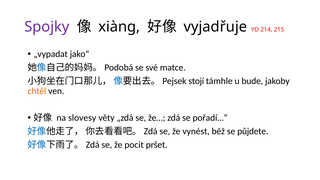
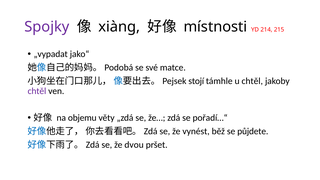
vyjadřuje: vyjadřuje -> místnosti (215, 27)
u bude: bude -> chtěl (252, 81)
chtěl colour: orange -> purple (37, 91)
slovesy: slovesy -> objemu (82, 118)
pocit: pocit -> dvou (134, 145)
